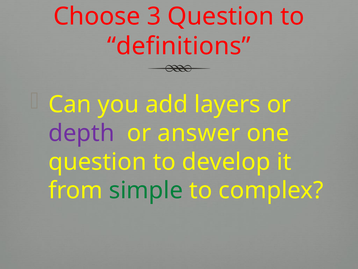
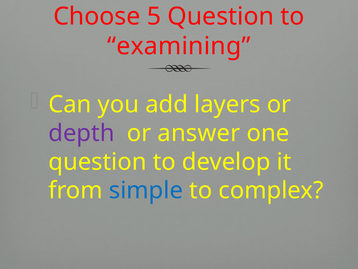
3: 3 -> 5 (154, 16)
definitions: definitions -> examining (179, 46)
simple colour: green -> blue (146, 190)
